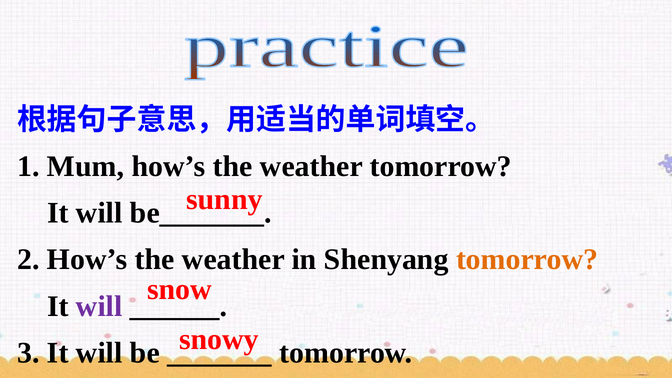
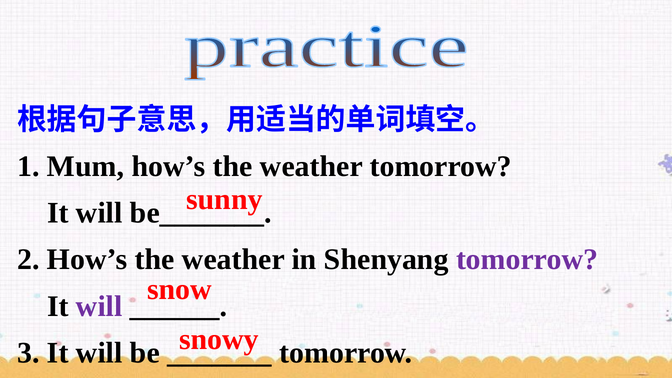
tomorrow colour: orange -> purple (527, 260)
